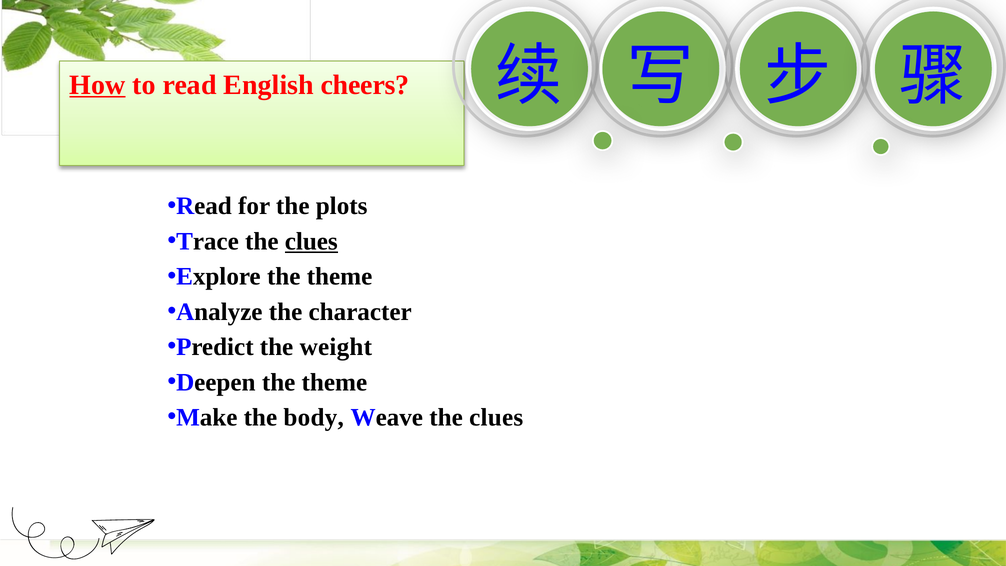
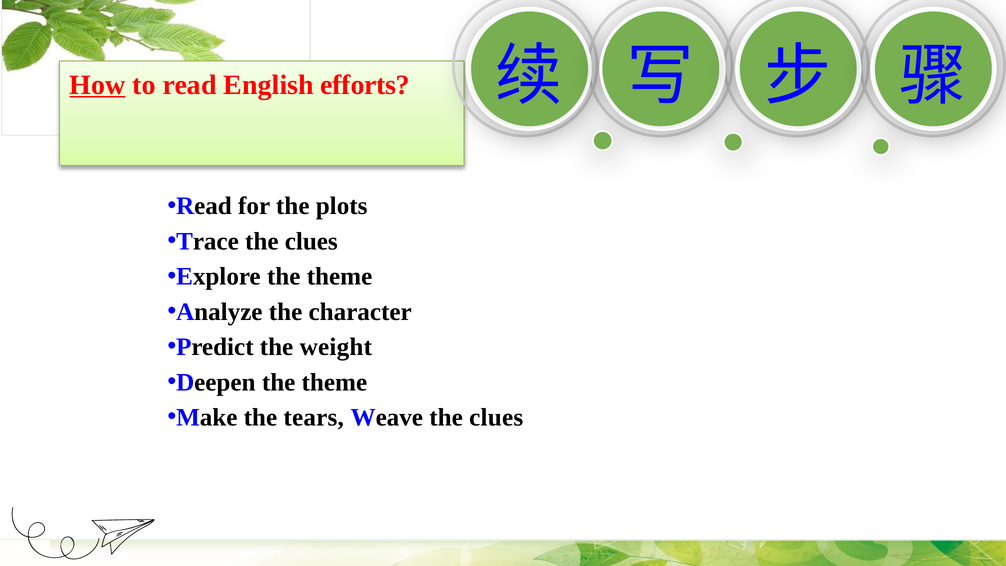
cheers: cheers -> efforts (365, 85)
clues underline: present -> none (311, 241)
body: body -> tears (314, 417)
